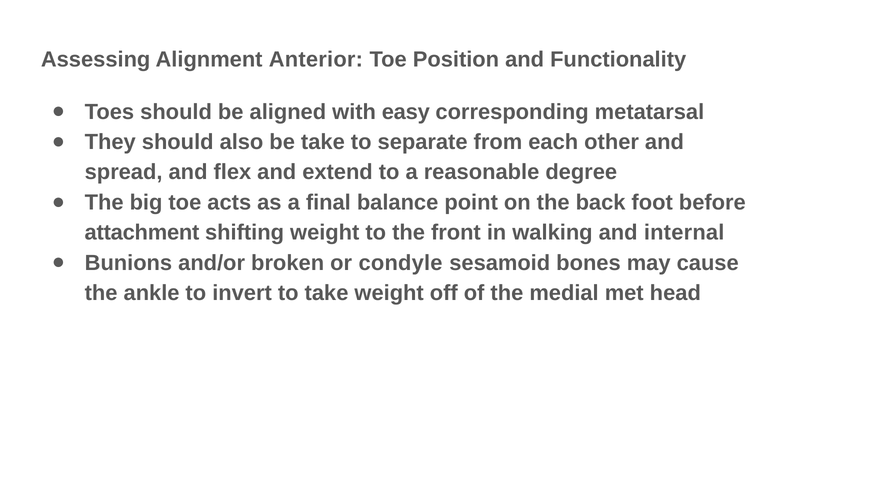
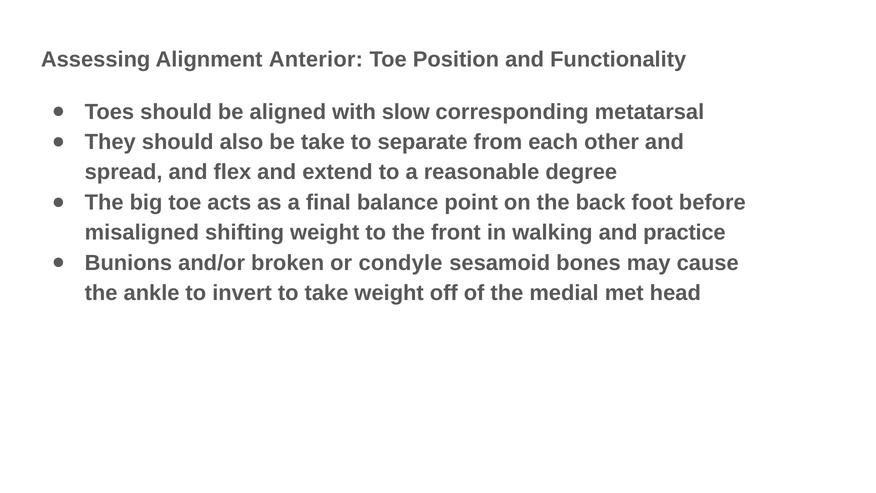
easy: easy -> slow (406, 112)
attachment: attachment -> misaligned (142, 233)
internal: internal -> practice (684, 233)
